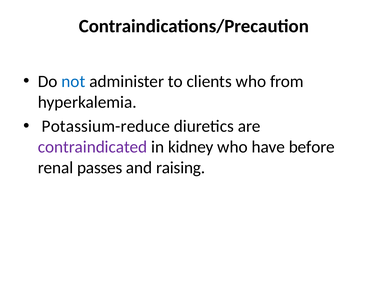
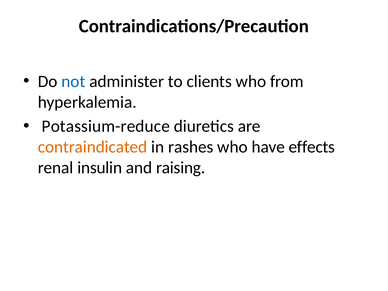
contraindicated colour: purple -> orange (93, 147)
kidney: kidney -> rashes (191, 147)
before: before -> effects (312, 147)
passes: passes -> insulin (100, 168)
